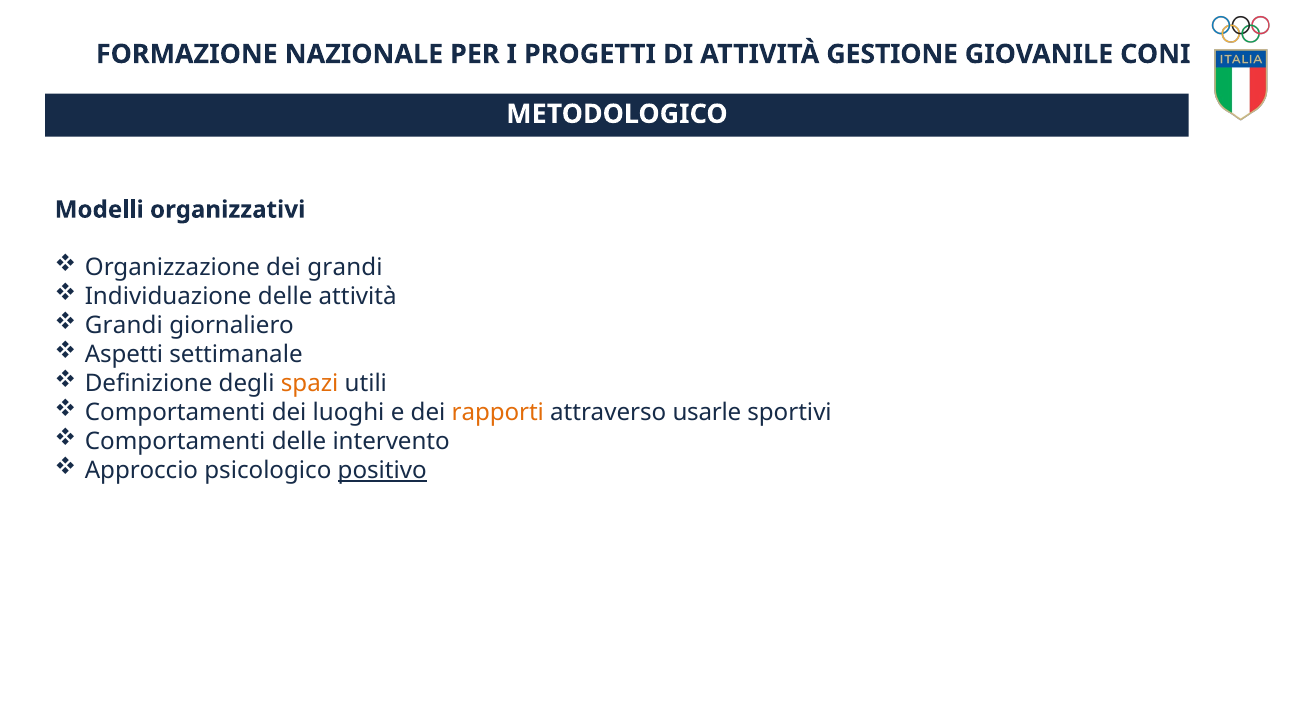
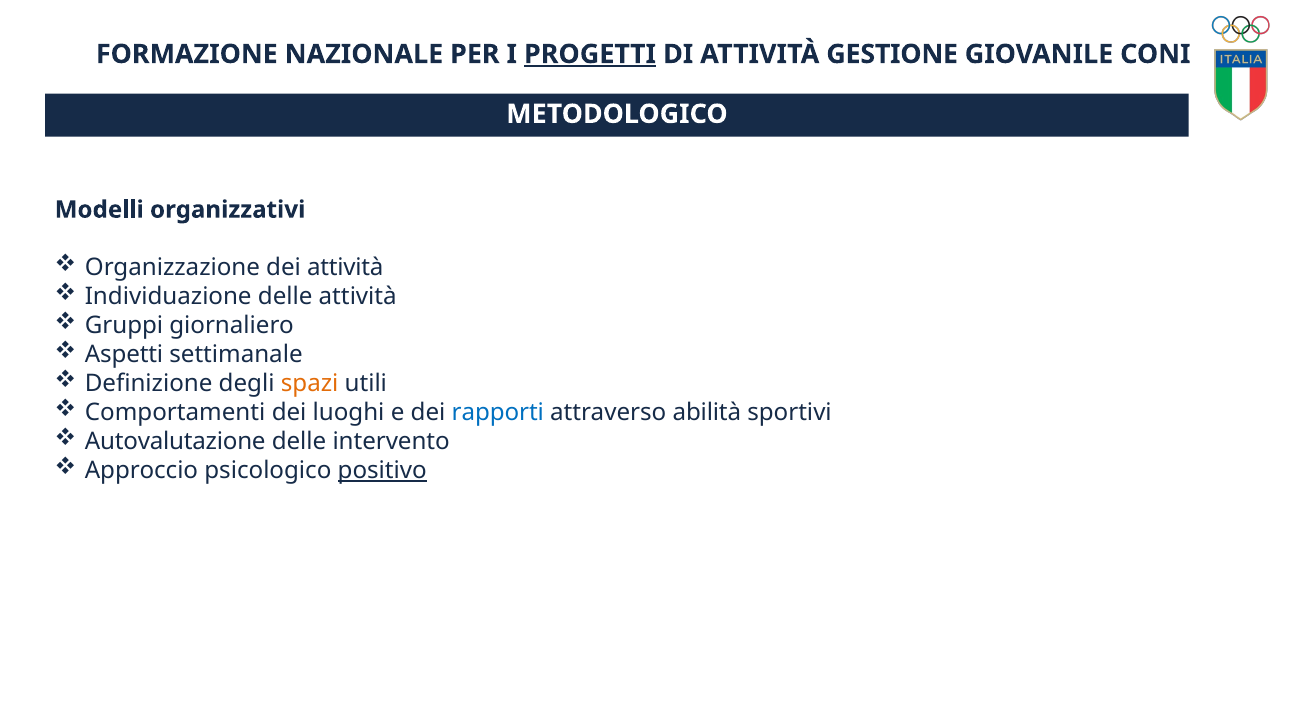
PROGETTI underline: none -> present (590, 54)
dei grandi: grandi -> attività (345, 268)
Grandi: Grandi -> Gruppi (124, 326)
rapporti colour: orange -> blue (498, 413)
usarle: usarle -> abilità (707, 413)
Comportamenti: Comportamenti -> Autovalutazione (175, 442)
